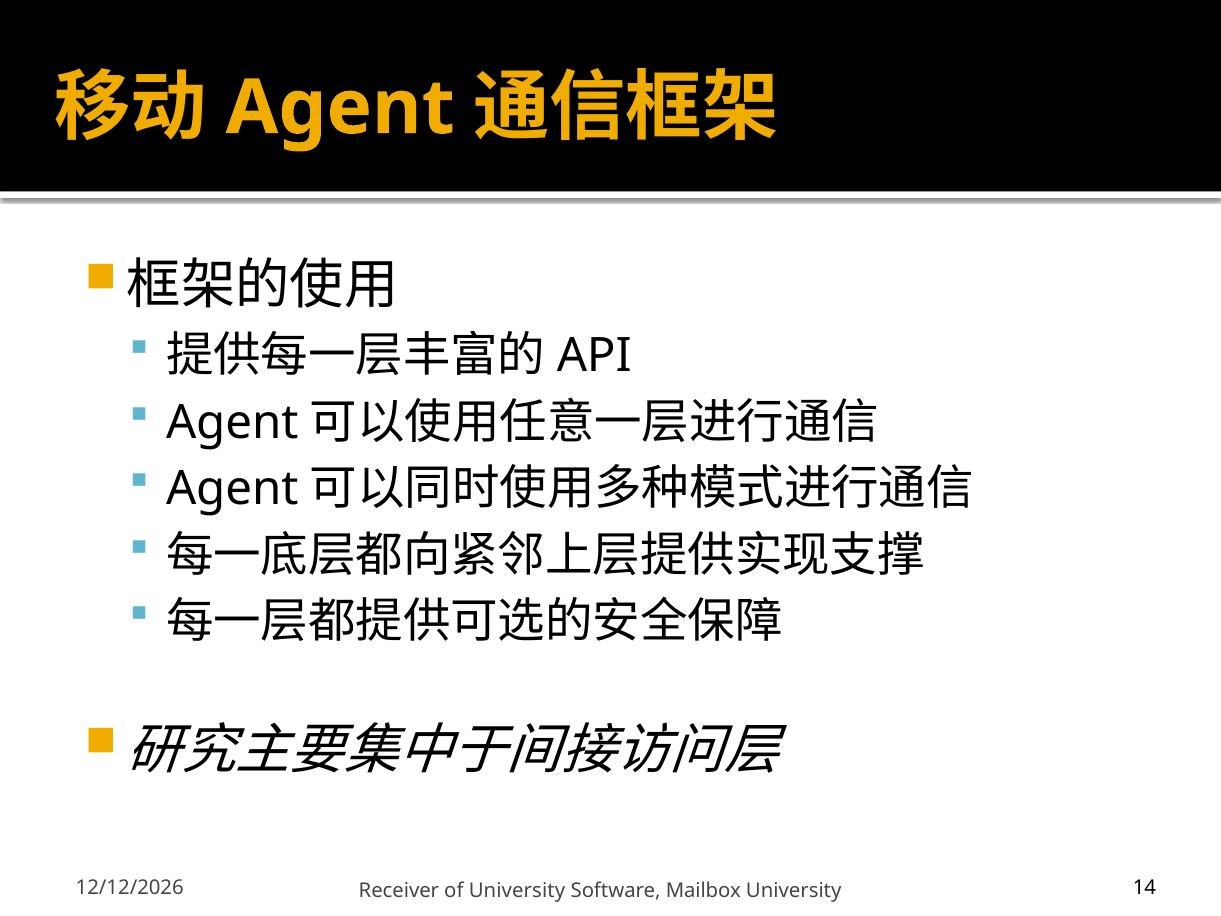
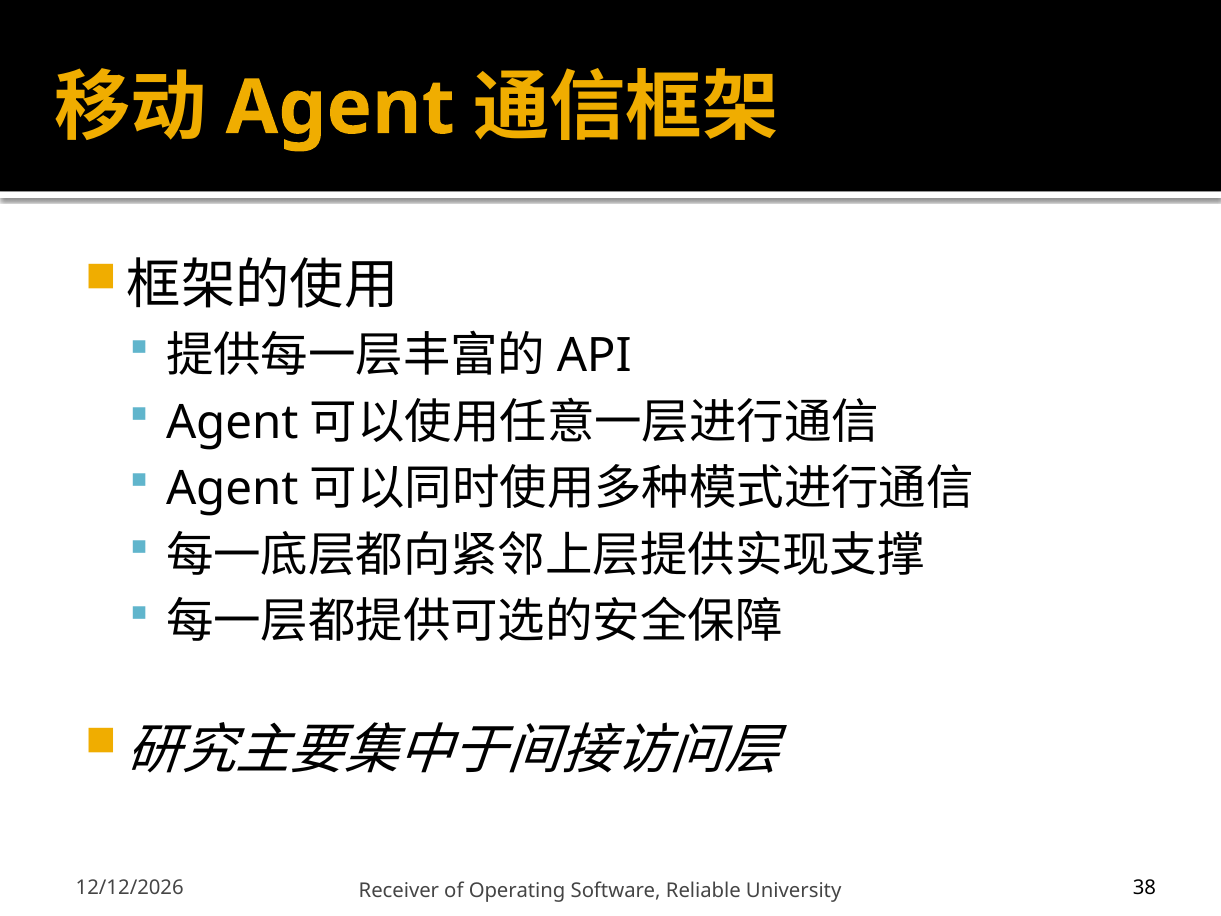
of University: University -> Operating (517, 891)
Mailbox: Mailbox -> Reliable (703, 891)
14: 14 -> 38 (1145, 887)
